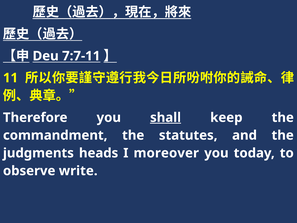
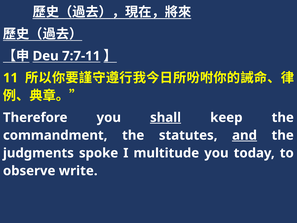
and underline: none -> present (245, 135)
heads: heads -> spoke (99, 153)
moreover: moreover -> multitude (166, 153)
